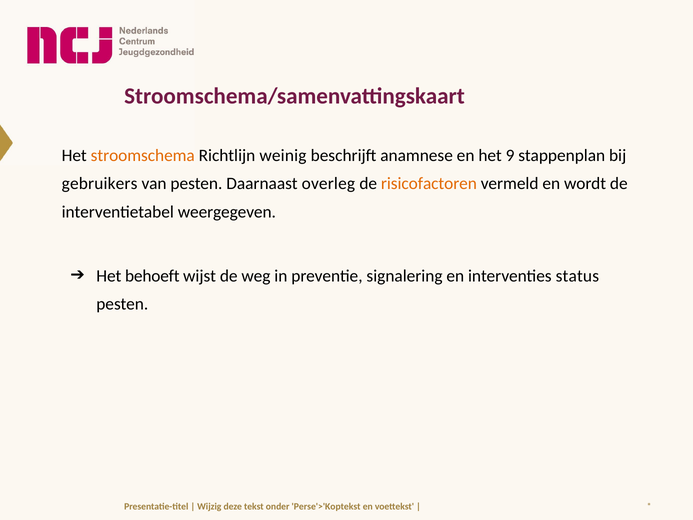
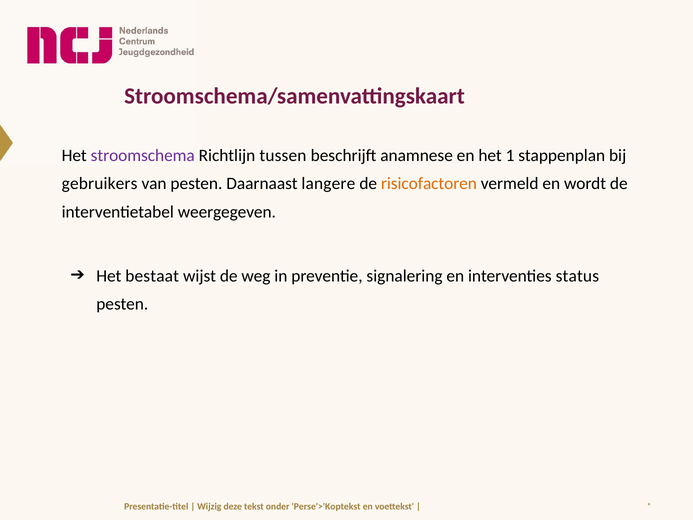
stroomschema colour: orange -> purple (143, 155)
weinig: weinig -> tussen (283, 155)
9: 9 -> 1 (510, 155)
overleg: overleg -> langere (328, 184)
behoeft: behoeft -> bestaat (152, 276)
